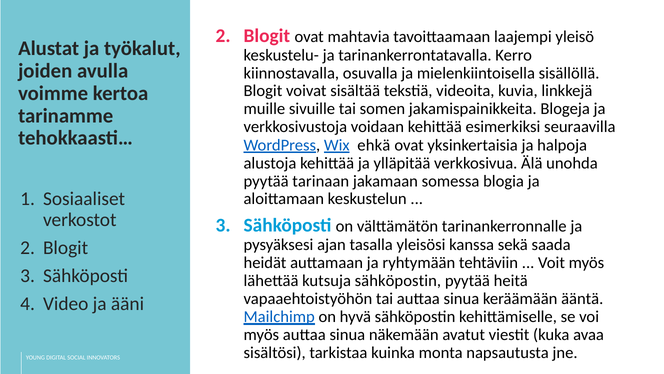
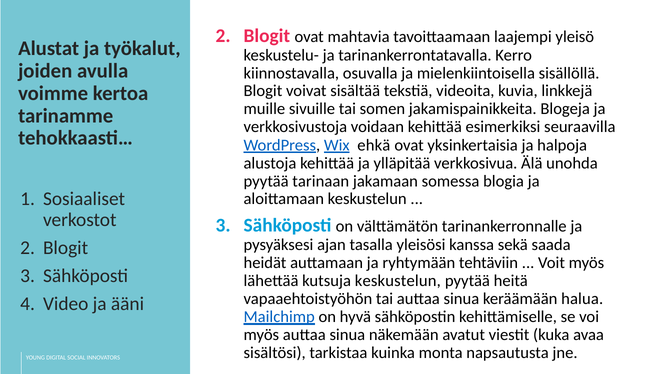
kutsuja sähköpostin: sähköpostin -> keskustelun (398, 280)
ääntä: ääntä -> halua (582, 298)
